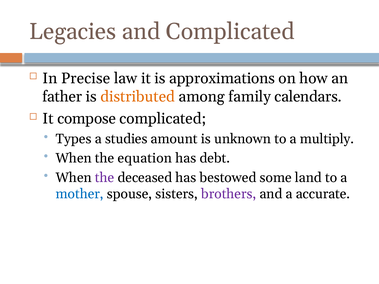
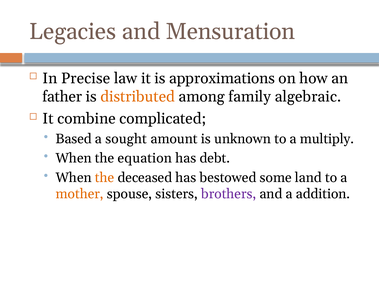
and Complicated: Complicated -> Mensuration (230, 32)
calendars: calendars -> algebraic (308, 97)
compose: compose -> combine (86, 119)
Types: Types -> Based (74, 139)
studies: studies -> sought (126, 139)
the colour: purple -> orange (105, 178)
mother colour: blue -> orange (80, 194)
accurate: accurate -> addition (323, 194)
